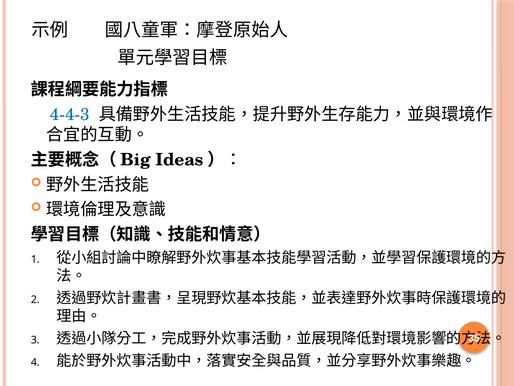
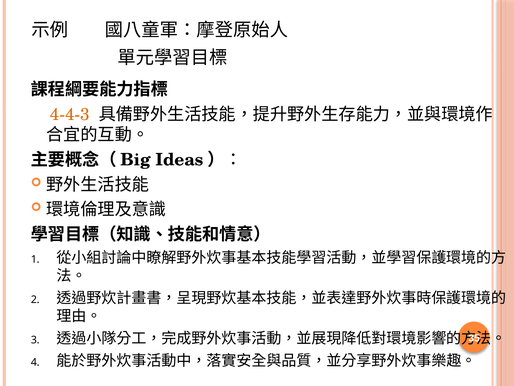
4-4-3 colour: blue -> orange (70, 114)
